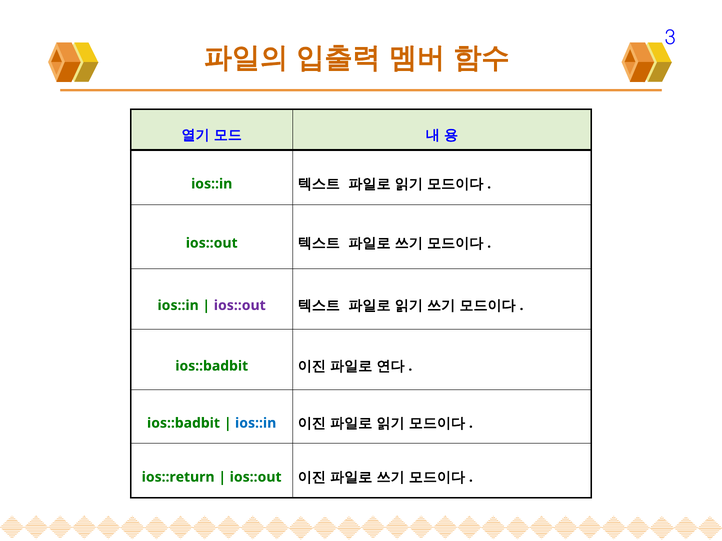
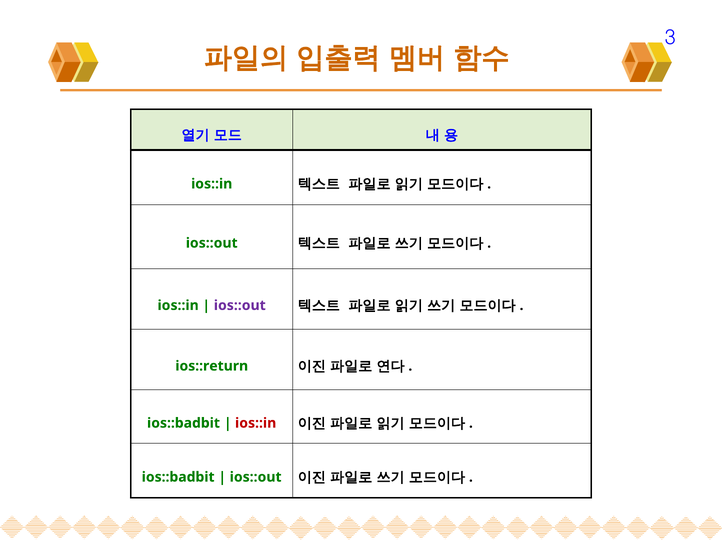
ios::badbit: ios::badbit -> ios::return (212, 366)
ios::in colour: blue -> red (256, 423)
ios::return: ios::return -> ios::badbit (178, 477)
